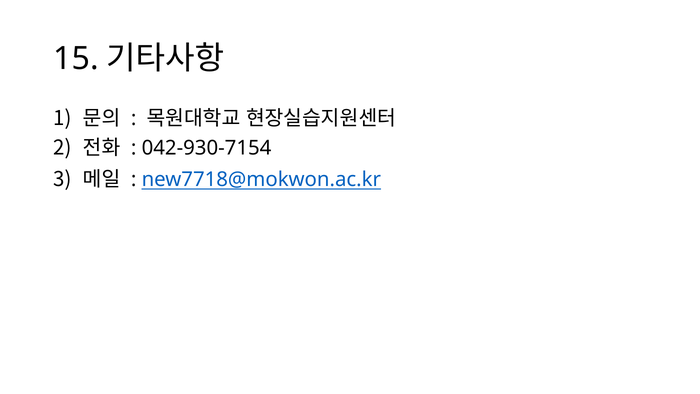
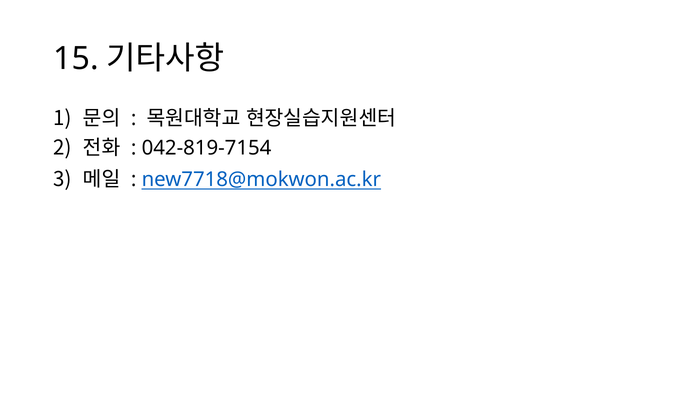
042-930-7154: 042-930-7154 -> 042-819-7154 (207, 148)
